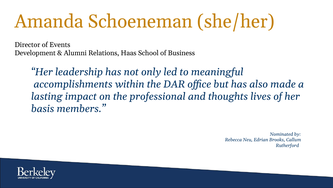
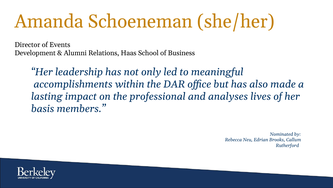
thoughts: thoughts -> analyses (228, 96)
